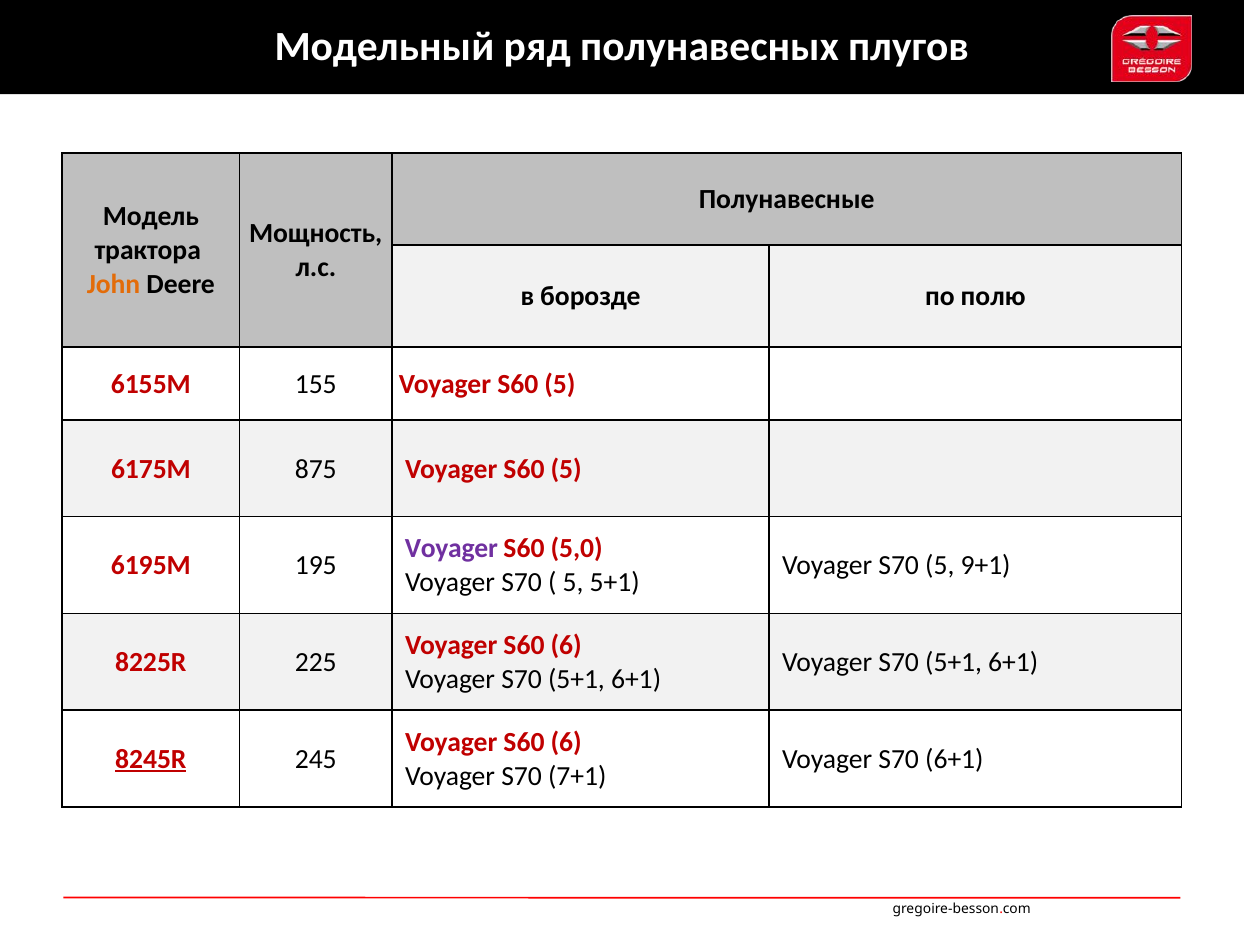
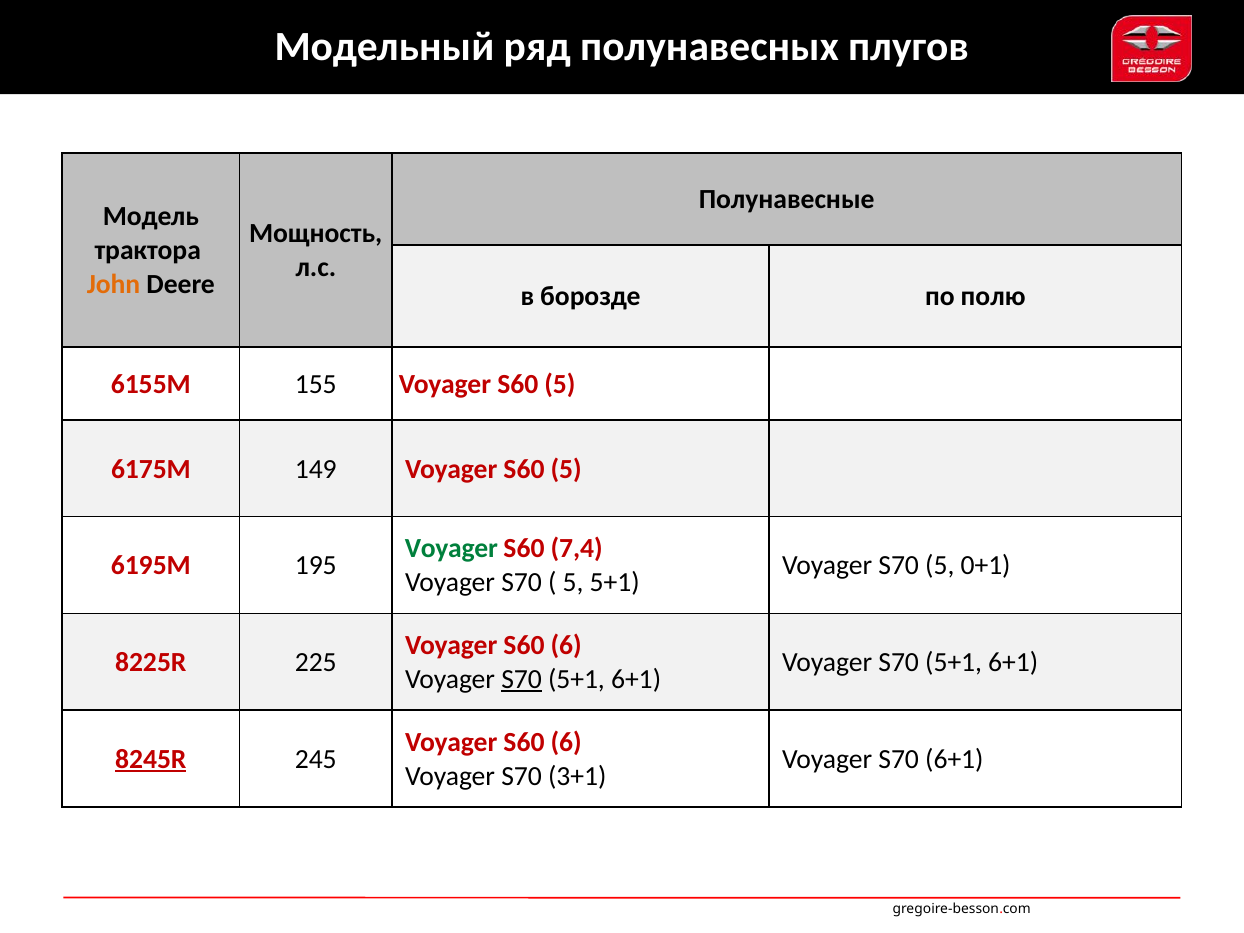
875: 875 -> 149 (316, 469)
Voyager colour: purple -> green (451, 549)
5,0: 5,0 -> 7,4 (577, 549)
9+1: 9+1 -> 0+1 (986, 566)
S70 underline: none -> present (522, 679)
7+1: 7+1 -> 3+1 (577, 776)
